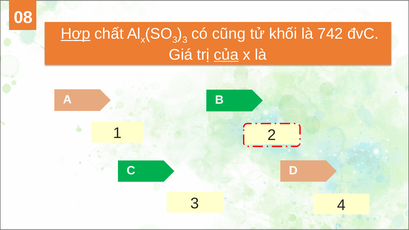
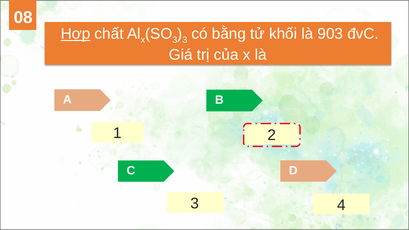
cũng: cũng -> bằng (229, 34)
742: 742 -> 903 (330, 34)
của underline: present -> none (226, 55)
